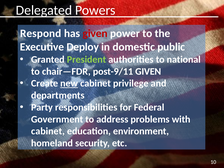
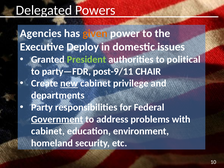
Respond: Respond -> Agencies (41, 33)
given colour: red -> orange (95, 33)
public: public -> issues (171, 47)
national: national -> political (184, 59)
chair—FDR: chair—FDR -> party—FDR (66, 71)
post-9/11 GIVEN: GIVEN -> CHAIR (148, 71)
Government underline: none -> present (57, 119)
